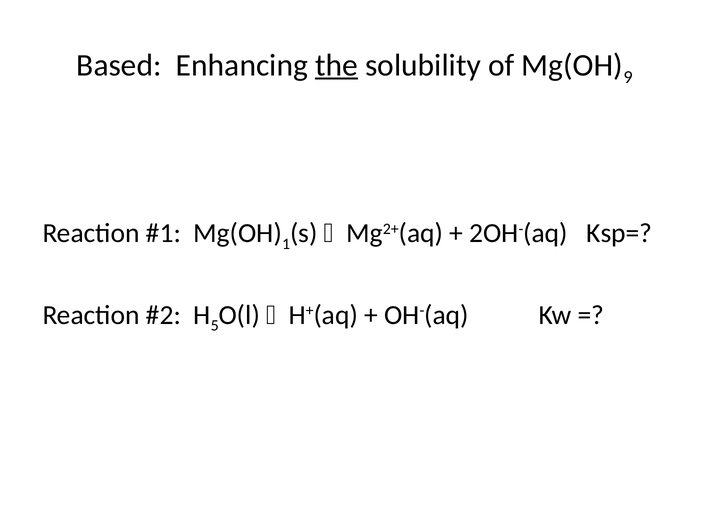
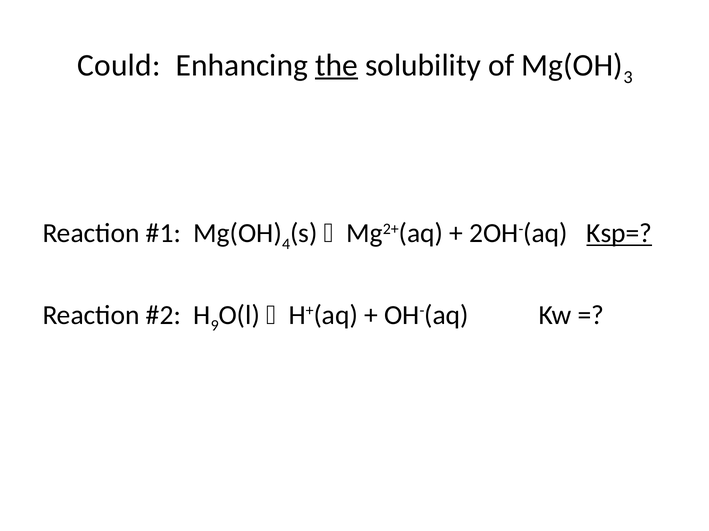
Based: Based -> Could (119, 65)
9: 9 -> 3 (628, 77)
1: 1 -> 4 (286, 244)
Ksp= underline: none -> present (619, 234)
5: 5 -> 9 (215, 326)
